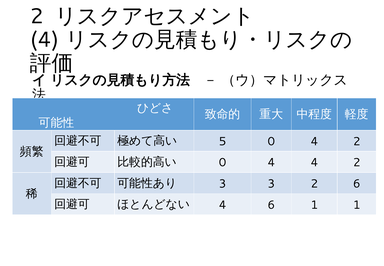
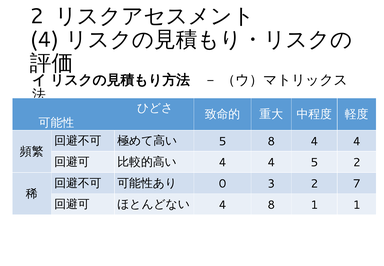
5 0: 0 -> 8 (271, 141)
2: 2 -> 4 (357, 141)
0: 0 -> 4 (223, 162)
4 4: 4 -> 5 (314, 162)
3: 3 -> 0 (223, 184)
2 6: 6 -> 7 (357, 184)
4 6: 6 -> 8 (271, 205)
